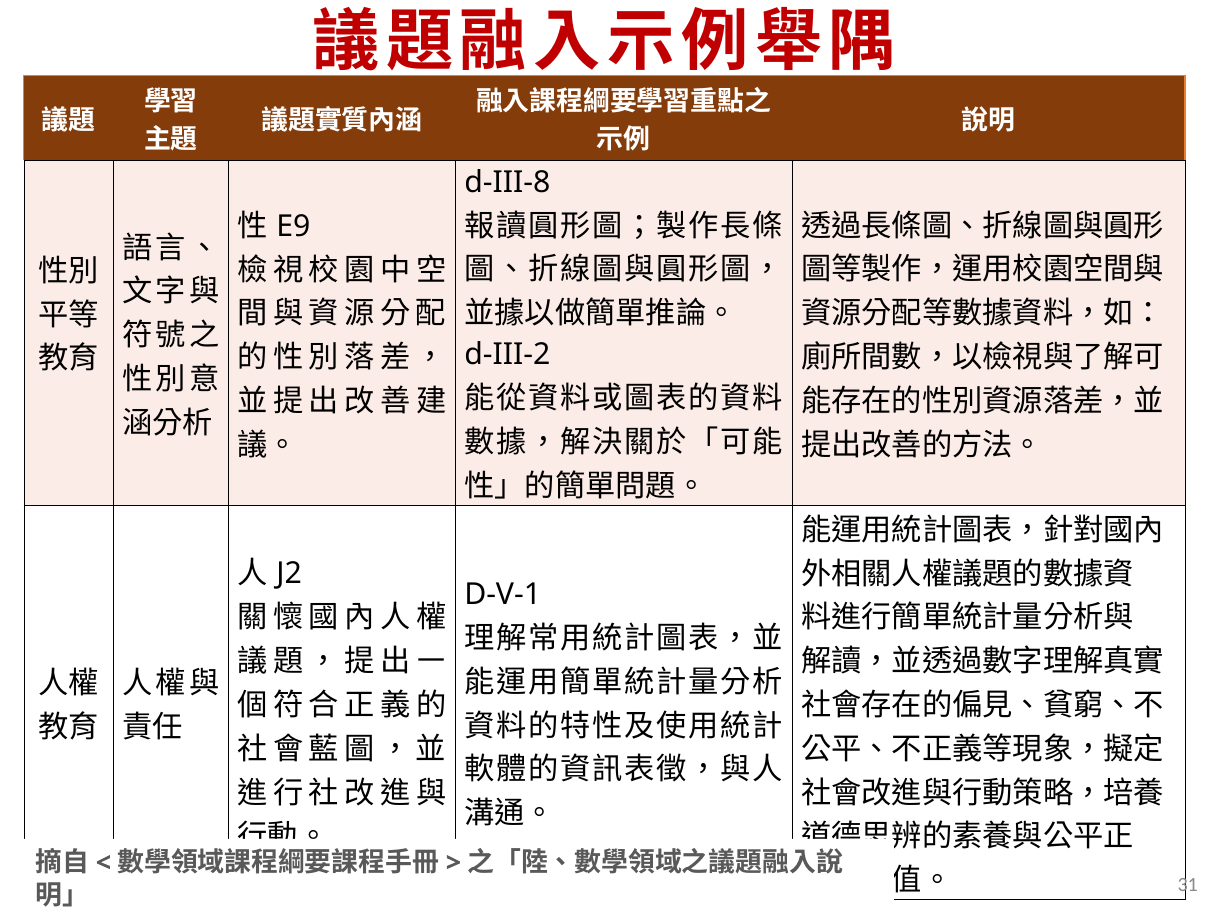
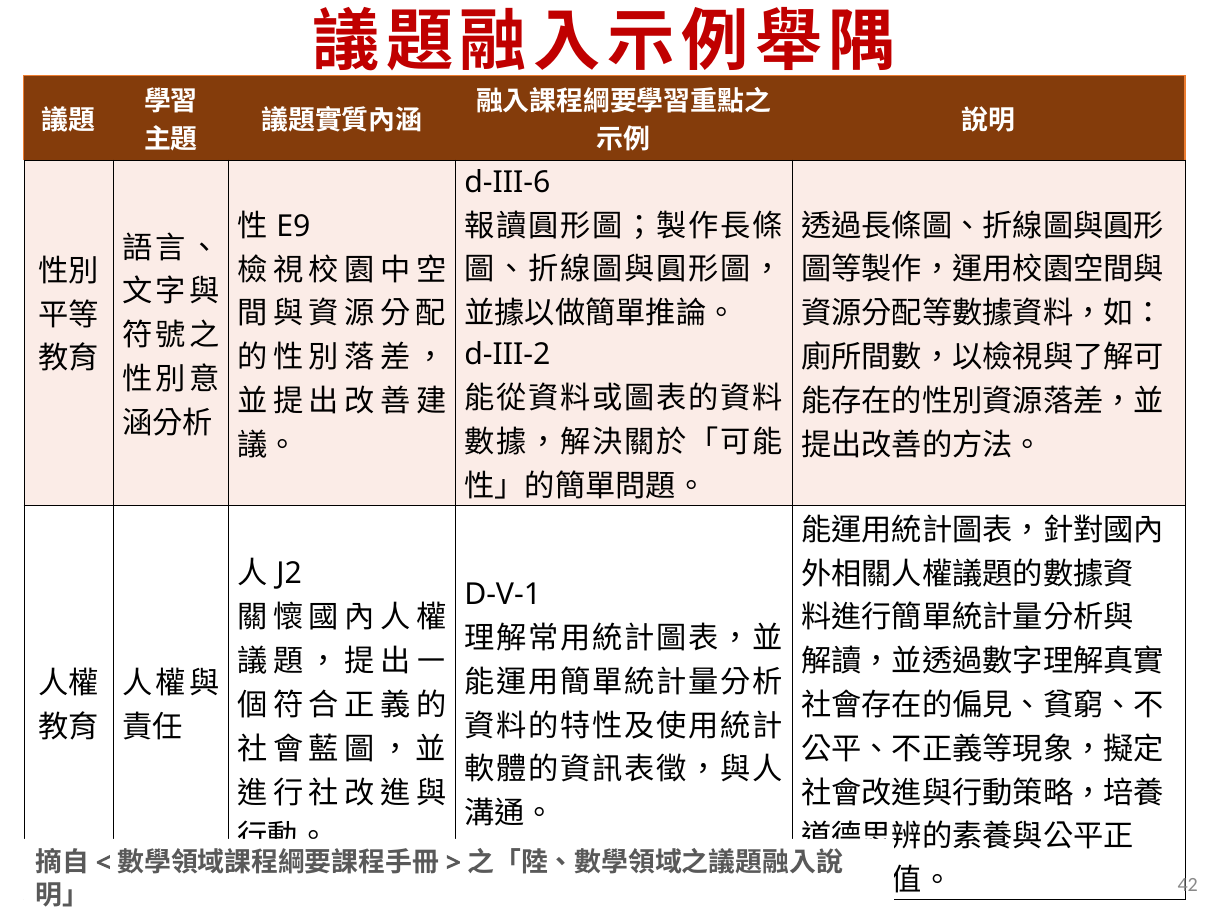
d-III-8: d-III-8 -> d-III-6 (507, 182)
31: 31 -> 42 (1188, 885)
